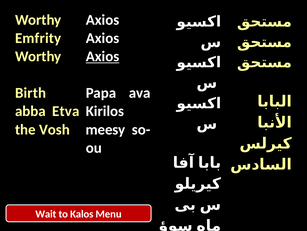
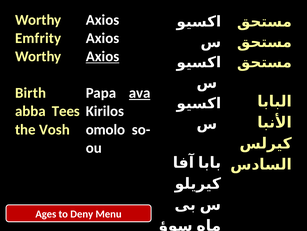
ava underline: none -> present (140, 93)
Etva: Etva -> Tees (66, 111)
meesy: meesy -> omolo (105, 129)
Wait: Wait -> Ages (46, 213)
Kalos: Kalos -> Deny (82, 213)
